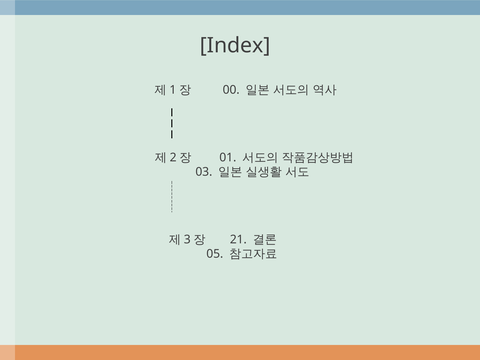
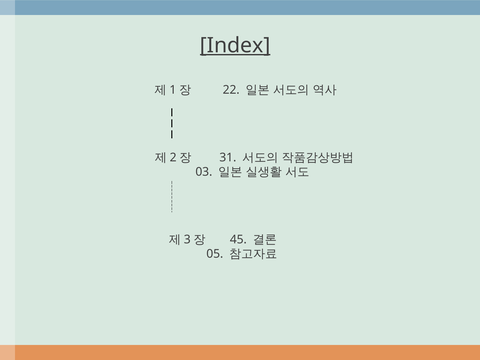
Index underline: none -> present (235, 45)
00: 00 -> 22 (231, 90)
01: 01 -> 31 (228, 158)
21: 21 -> 45 (238, 240)
